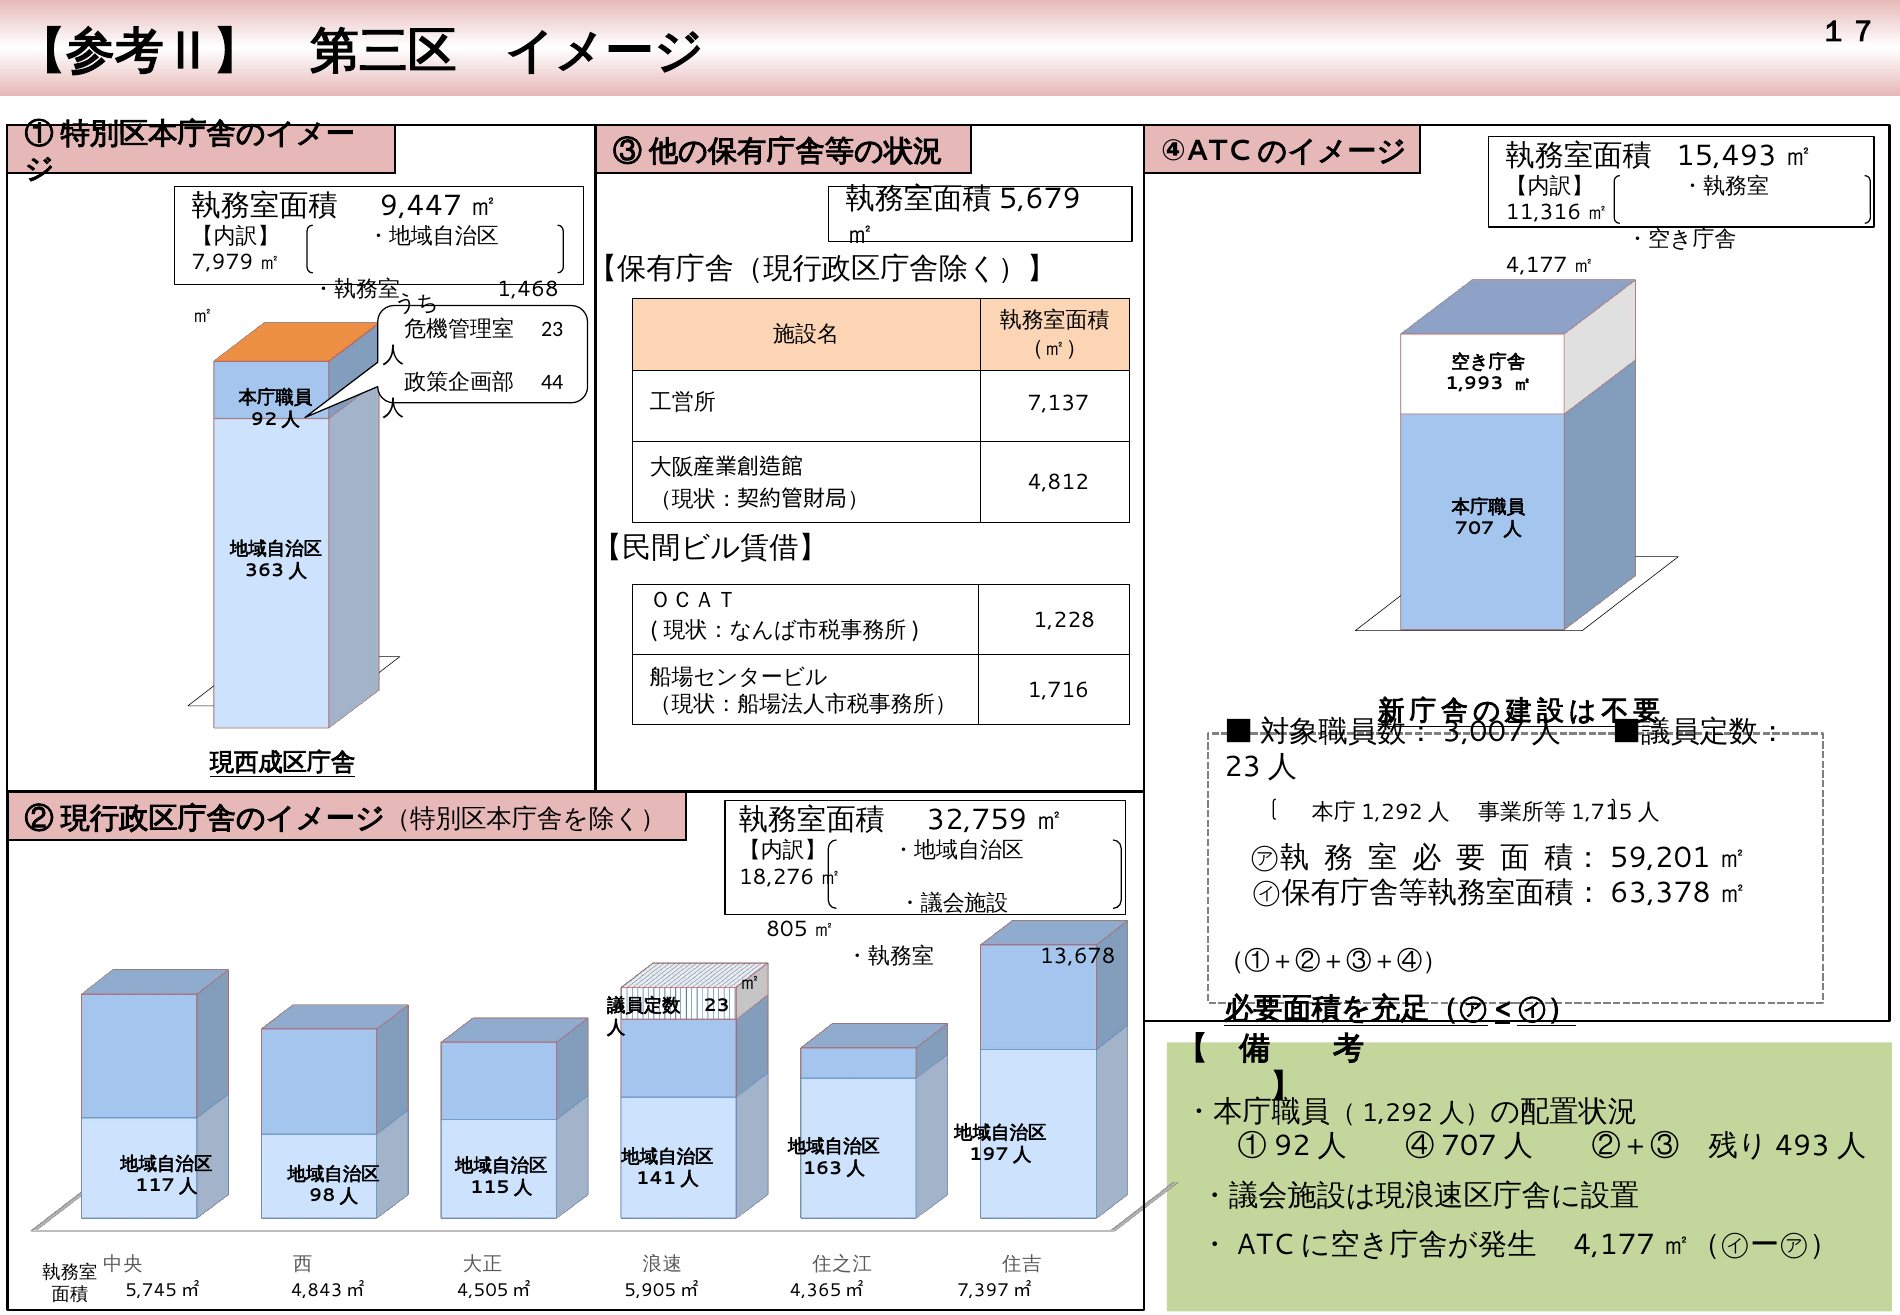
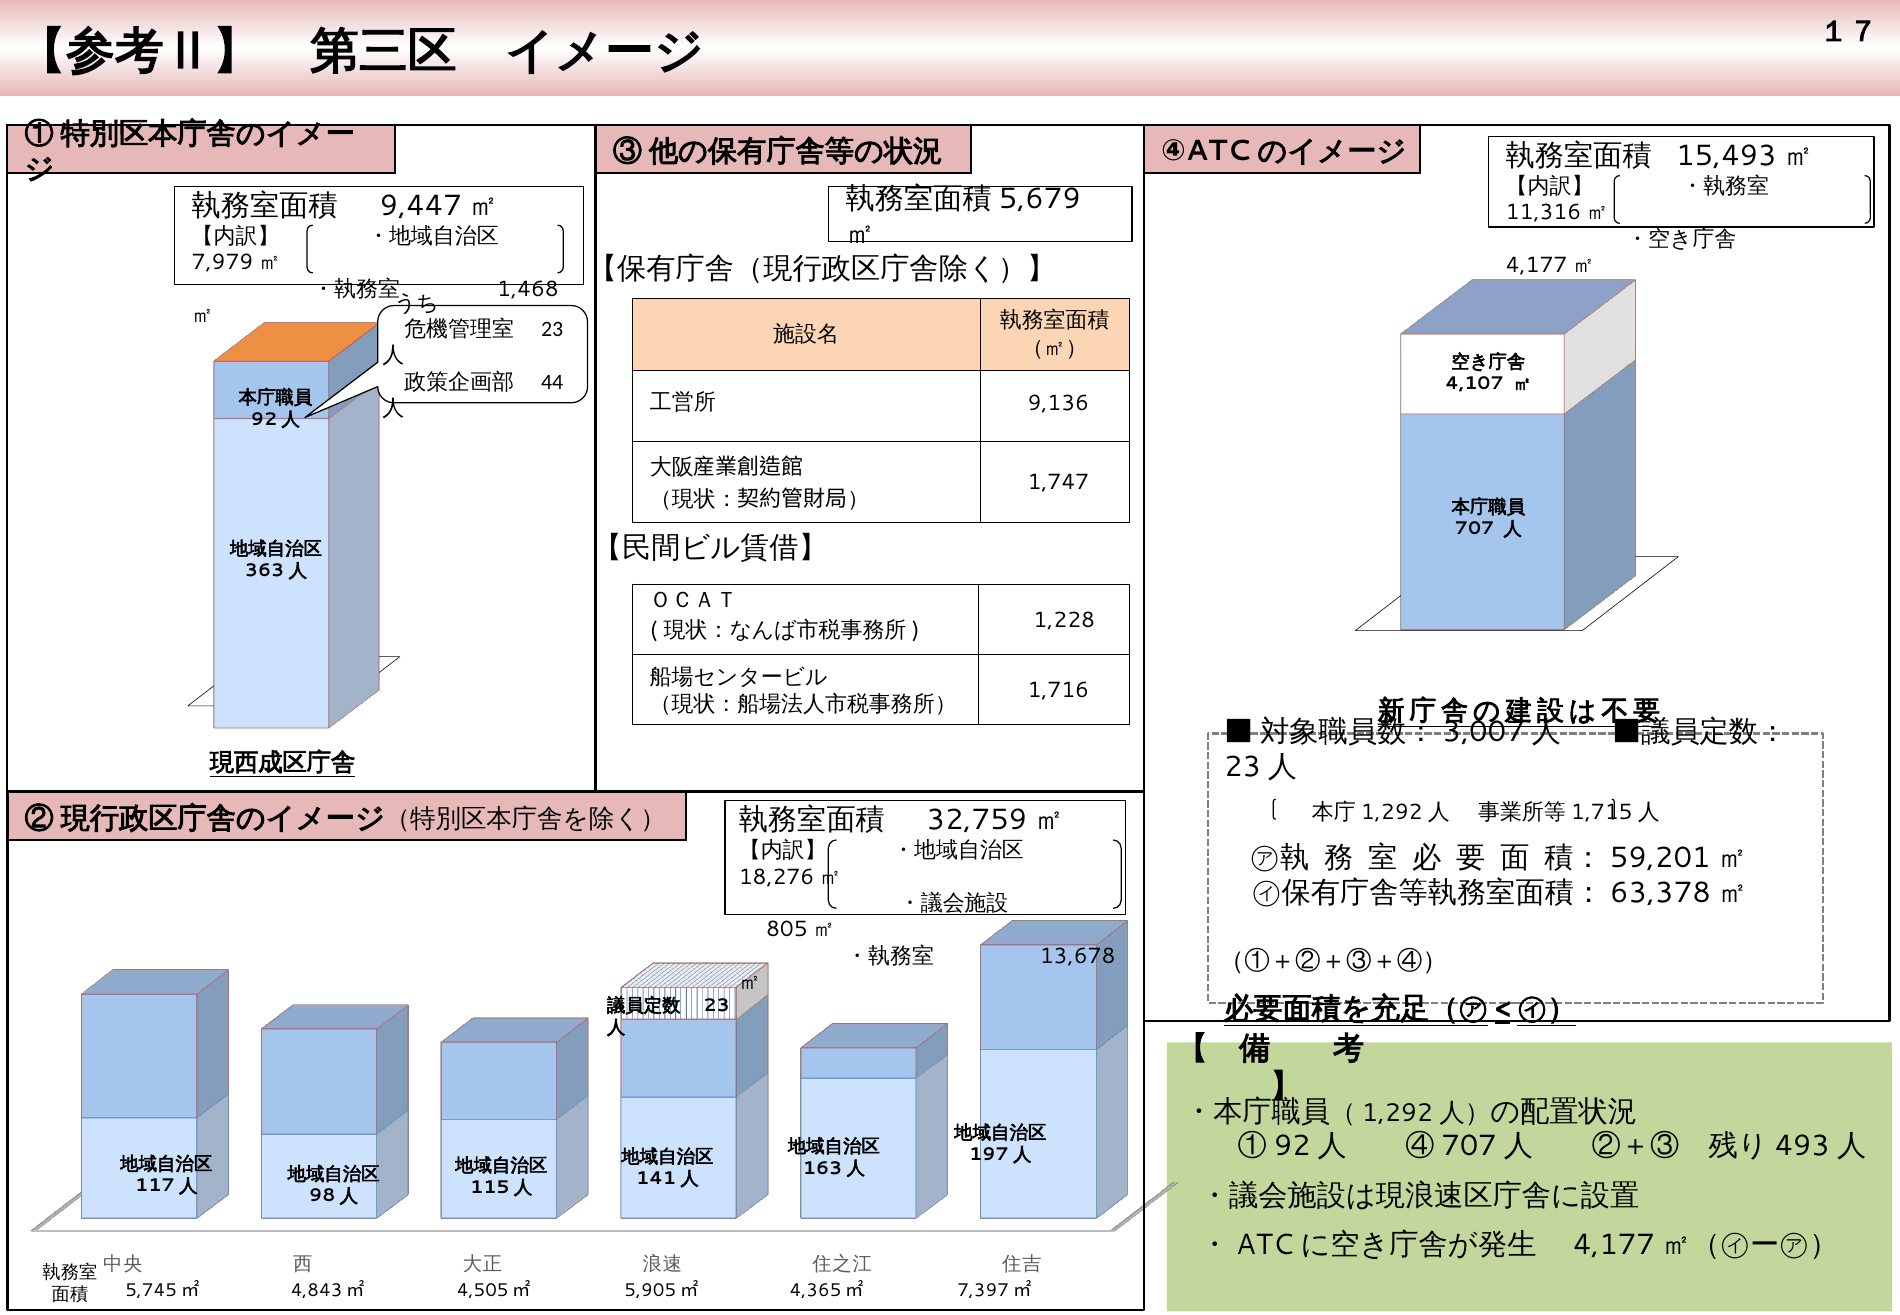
1,993: 1,993 -> 4,107 (1474, 384)
7,137: 7,137 -> 9,136 (1058, 403)
4,812: 4,812 -> 1,747 (1058, 483)
